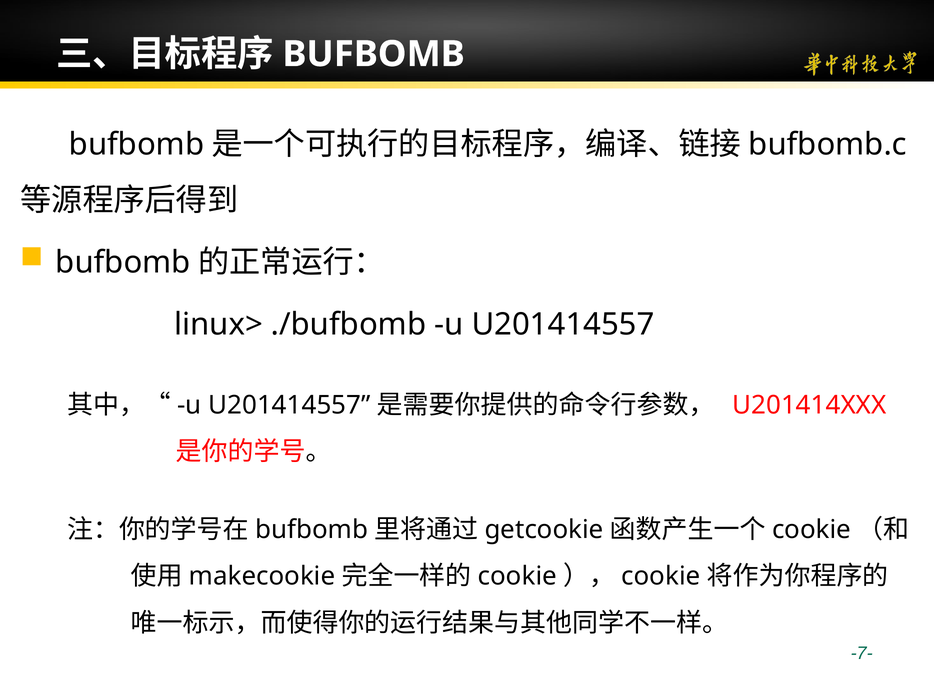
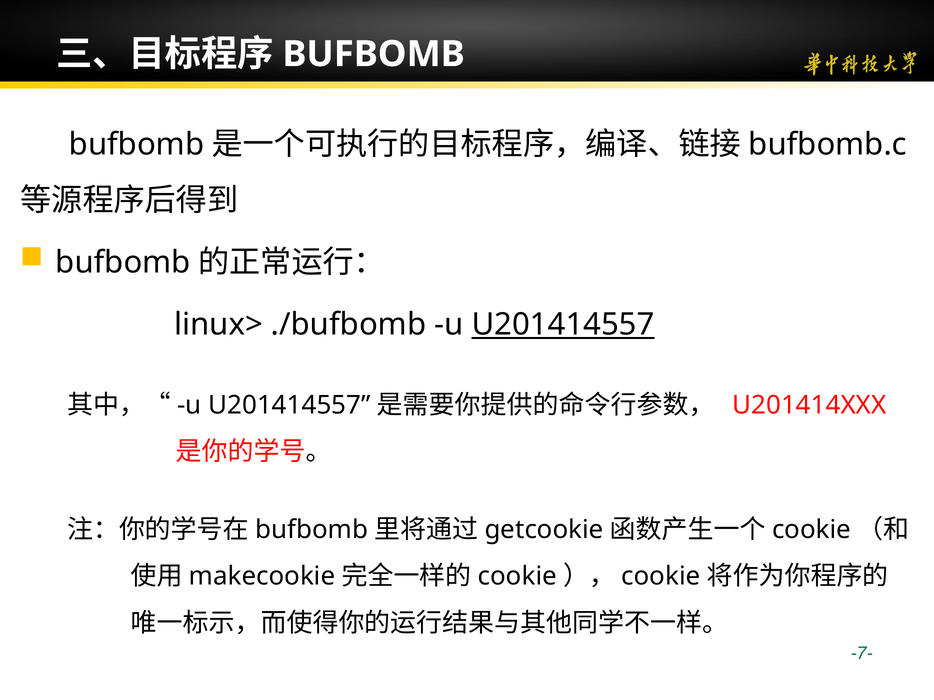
U201414557 underline: none -> present (563, 325)
